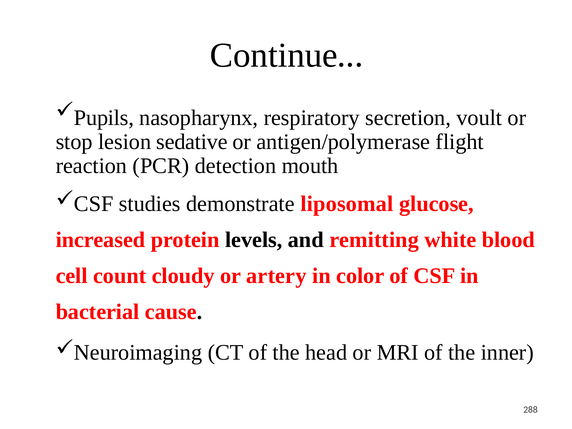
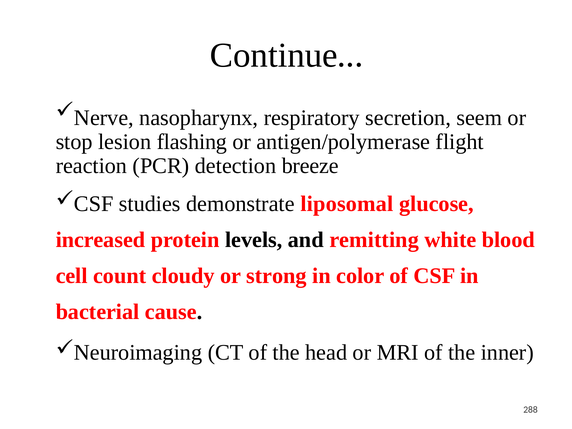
Pupils: Pupils -> Nerve (104, 118)
voult: voult -> seem (479, 118)
sedative: sedative -> flashing (192, 142)
mouth: mouth -> breeze (310, 166)
artery: artery -> strong (277, 276)
